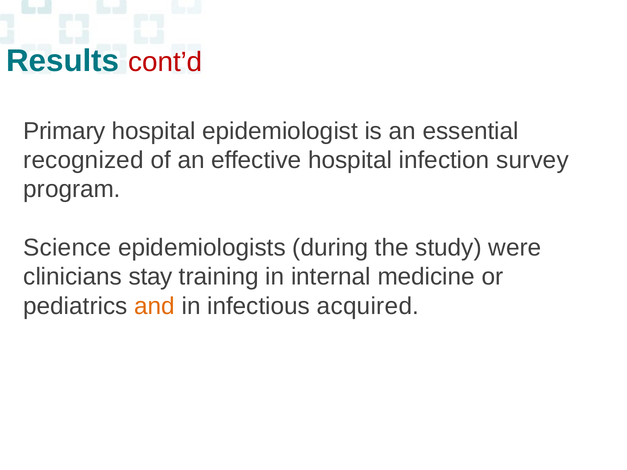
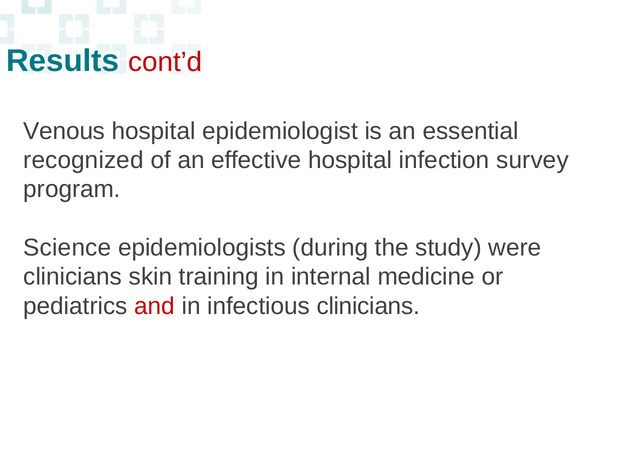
Primary: Primary -> Venous (64, 131)
stay: stay -> skin (150, 277)
and colour: orange -> red (155, 306)
infectious acquired: acquired -> clinicians (368, 306)
